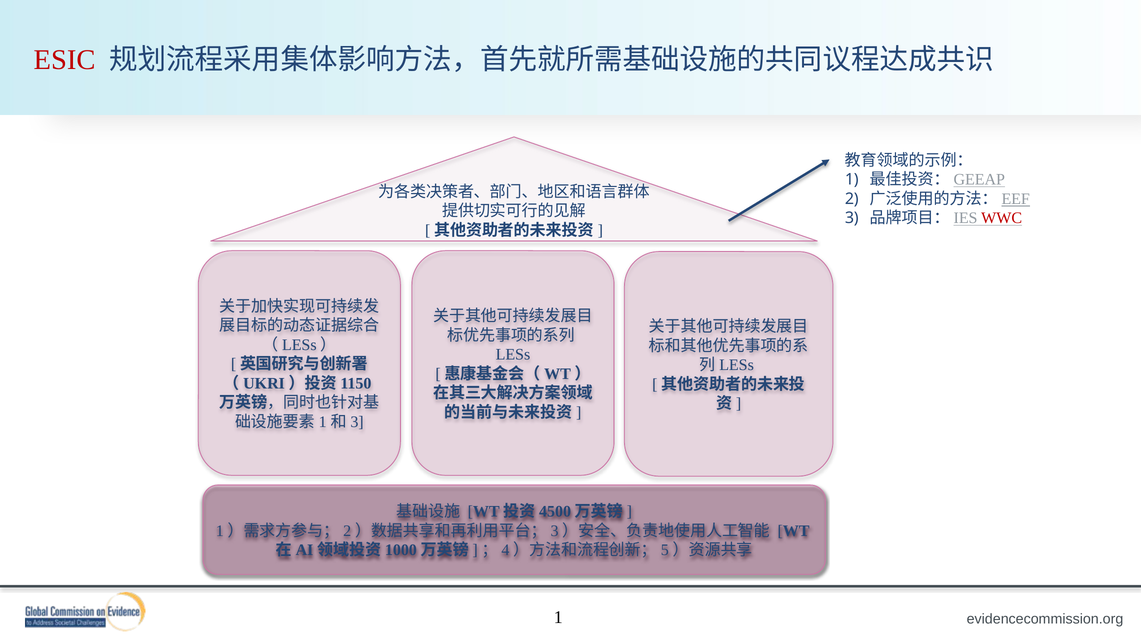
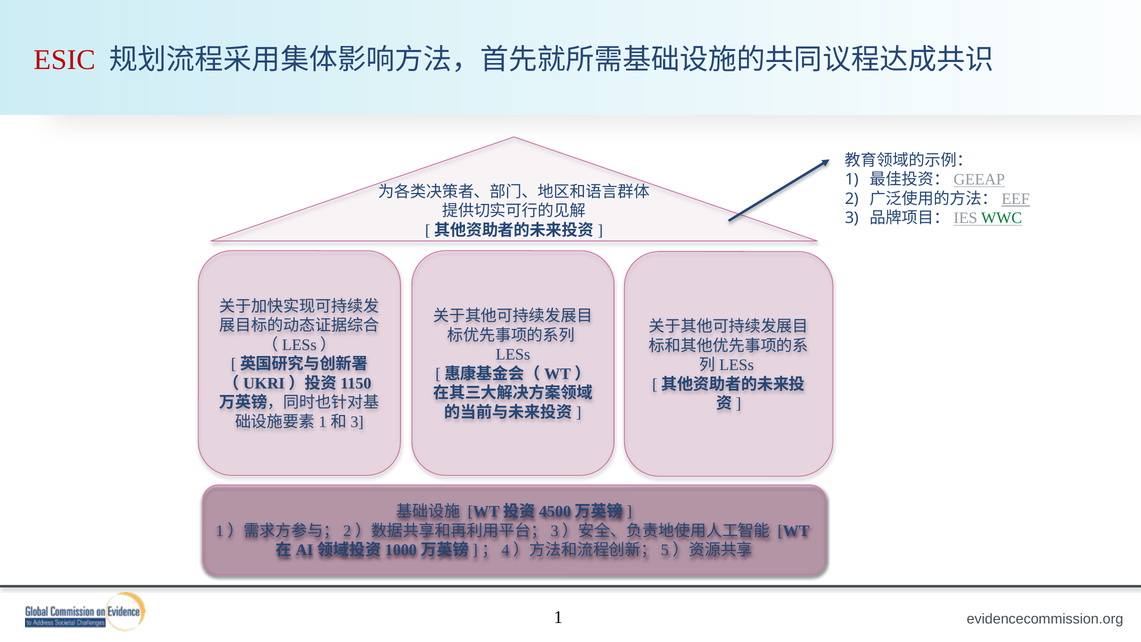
WWC colour: red -> green (1002, 218)
